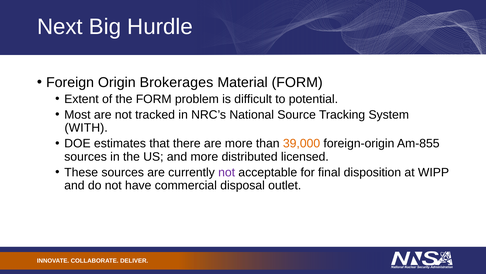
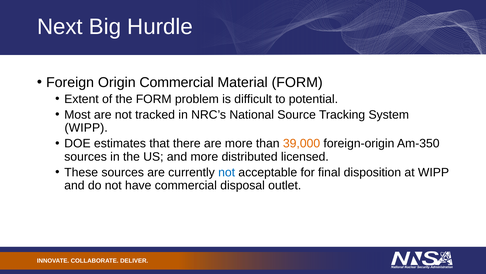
Origin Brokerages: Brokerages -> Commercial (177, 82)
WITH: WITH -> WIPP (86, 128)
Am-855: Am-855 -> Am-350 (418, 143)
not colour: purple -> blue (227, 172)
